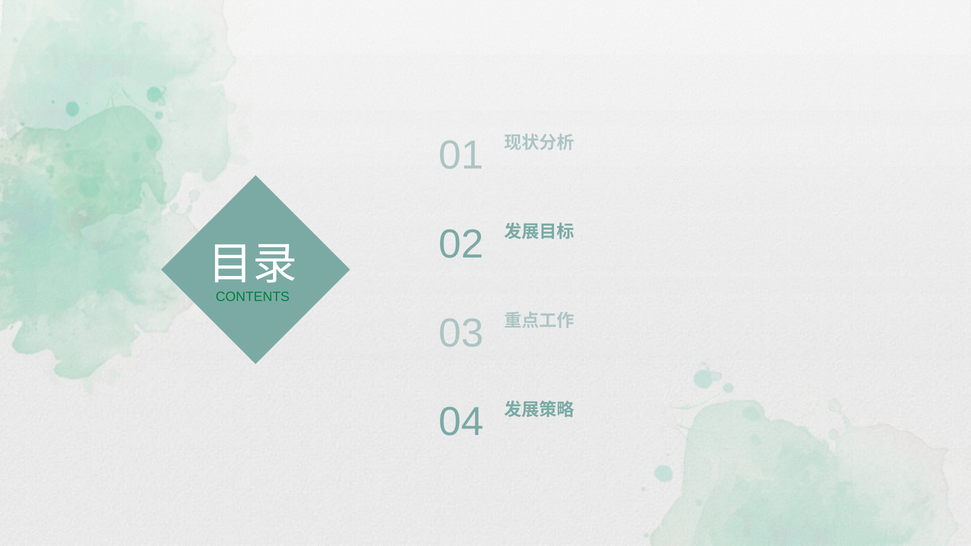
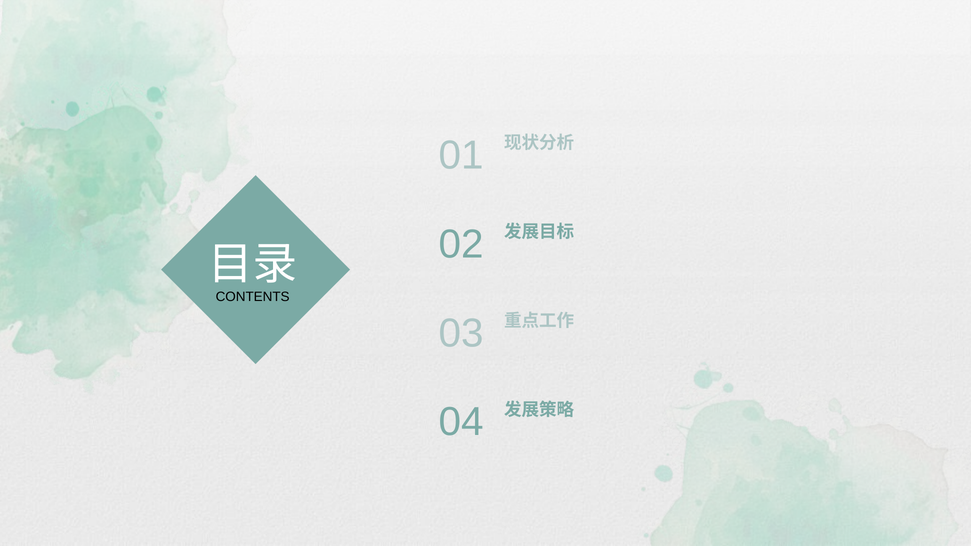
CONTENTS colour: green -> black (253, 297)
